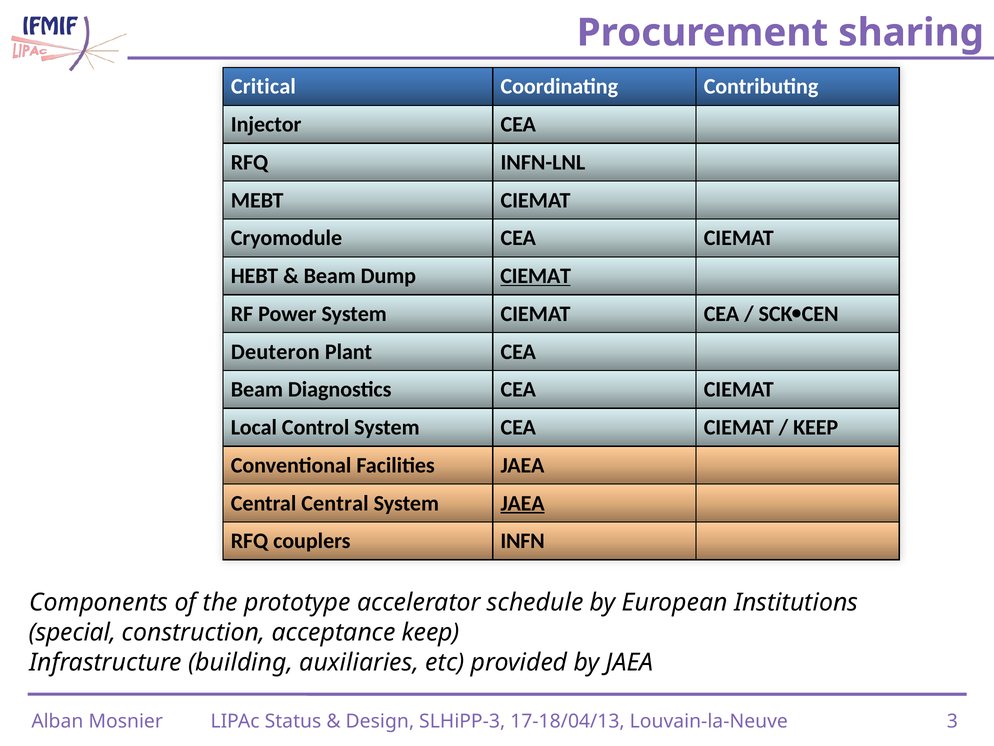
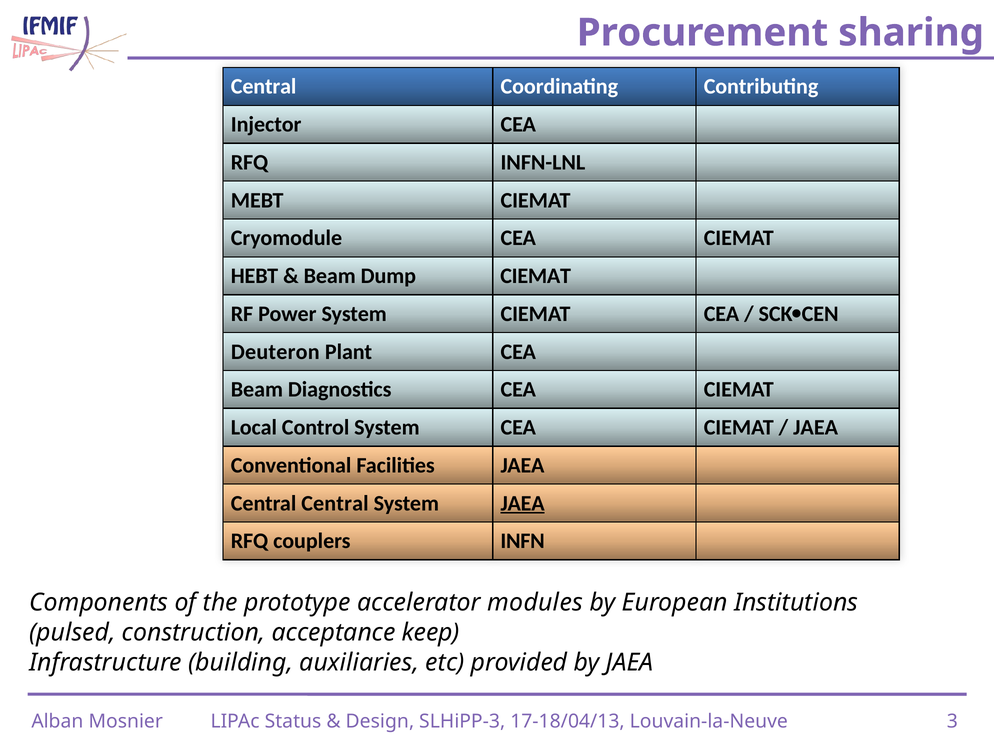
Critical: Critical -> Central (264, 87)
CIEMAT underline: present -> none (536, 276)
KEEP: KEEP -> JAEA (816, 427)
schedule: schedule -> modules (535, 602)
special: special -> pulsed (72, 632)
